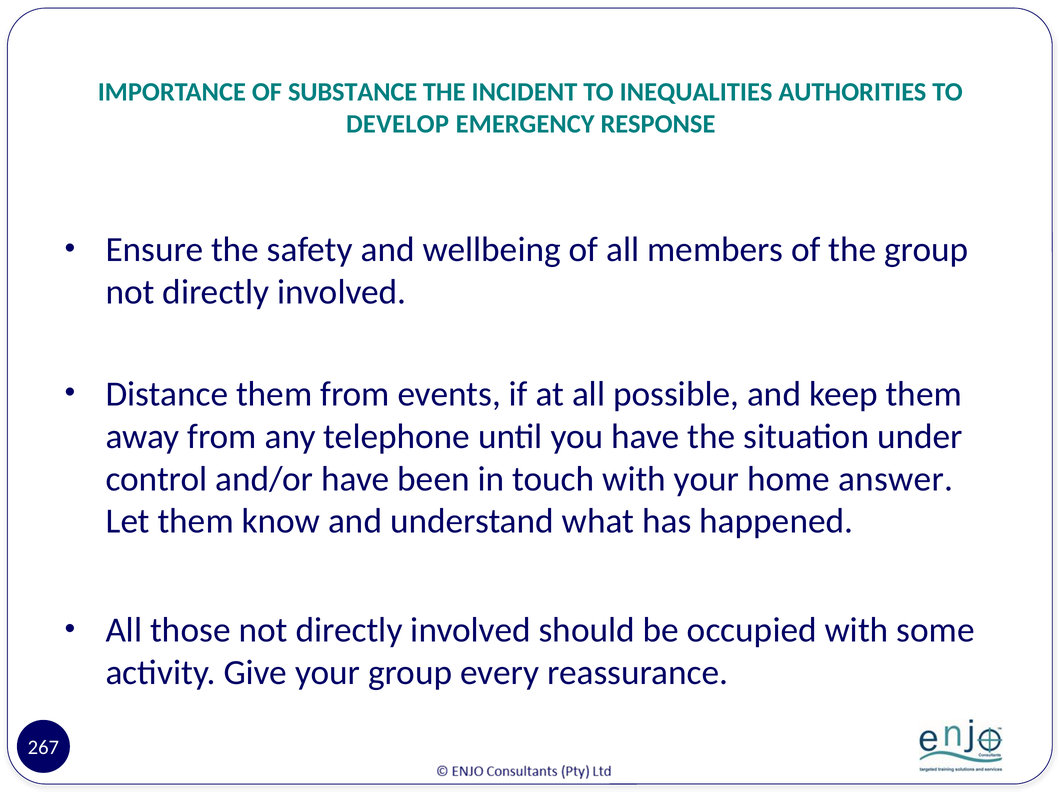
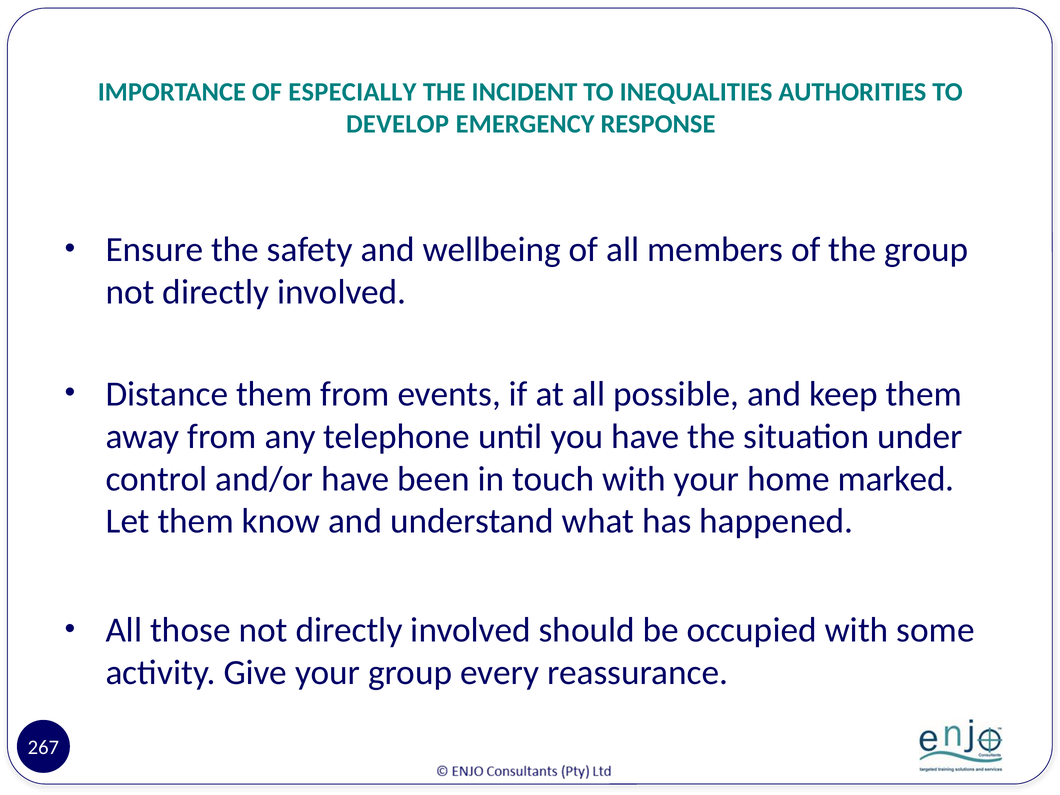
SUBSTANCE: SUBSTANCE -> ESPECIALLY (352, 92)
answer: answer -> marked (896, 479)
